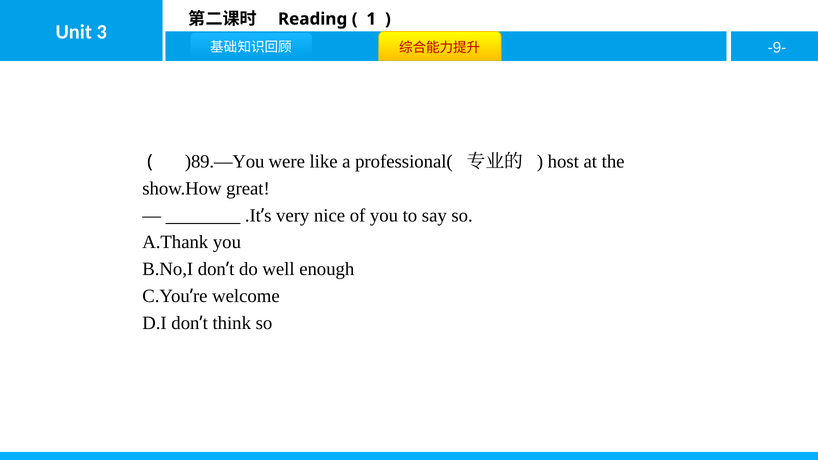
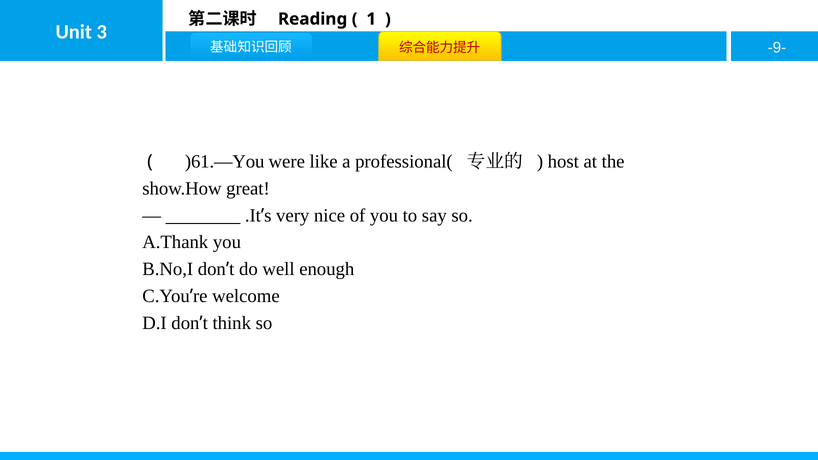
)89.—You: )89.—You -> )61.—You (225, 161)
